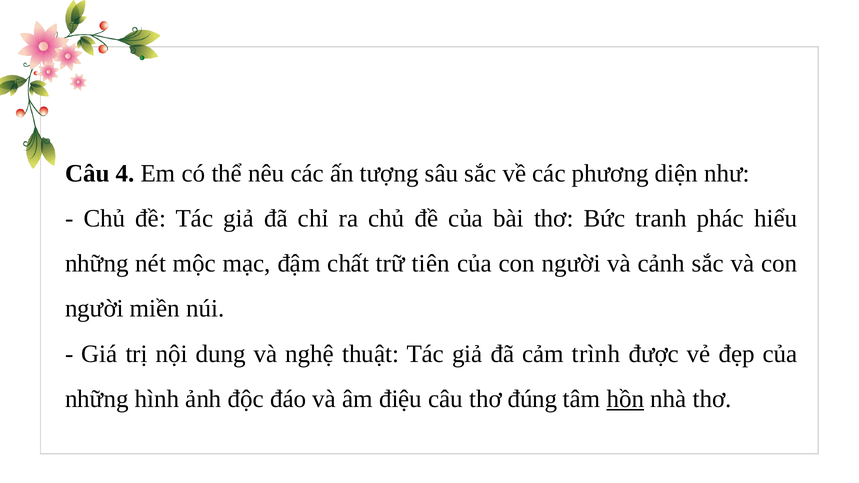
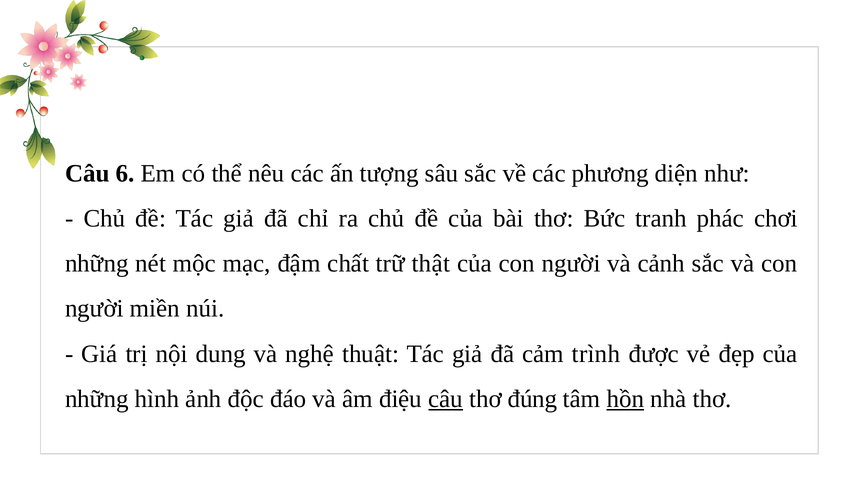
4: 4 -> 6 (125, 173)
hiểu: hiểu -> chơi (776, 219)
tiên: tiên -> thật (431, 264)
câu underline: none -> present (446, 399)
